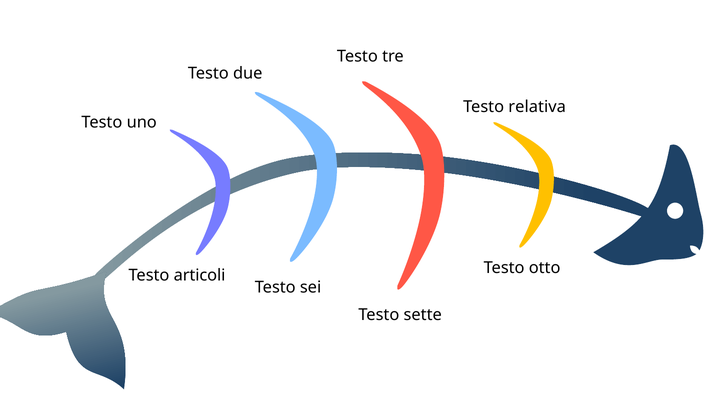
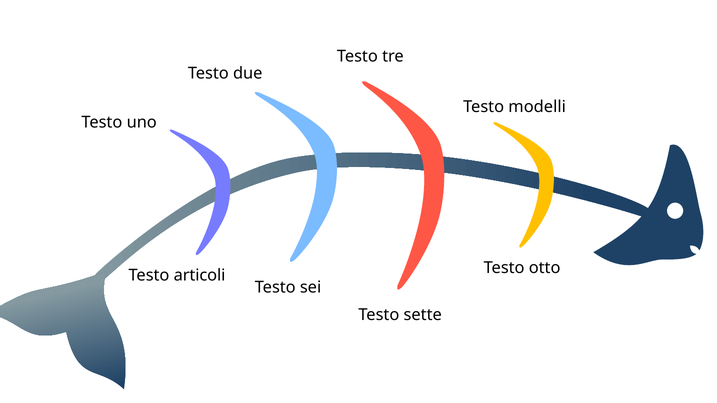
relativa: relativa -> modelli (537, 107)
